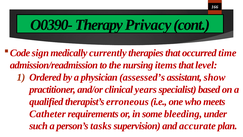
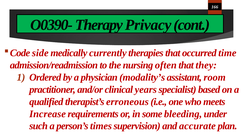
sign: sign -> side (40, 53)
items: items -> often (166, 65)
level: level -> they (206, 65)
assessed’s: assessed’s -> modality’s (142, 77)
show: show -> room (215, 77)
Catheter: Catheter -> Increase (48, 114)
tasks: tasks -> times (101, 126)
